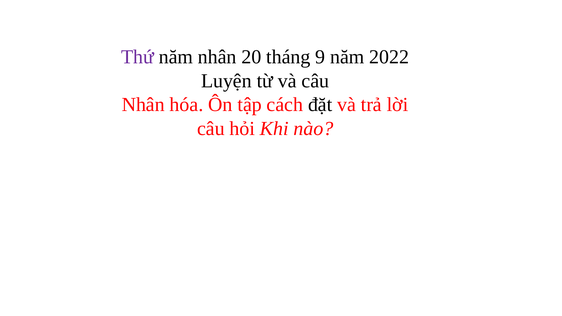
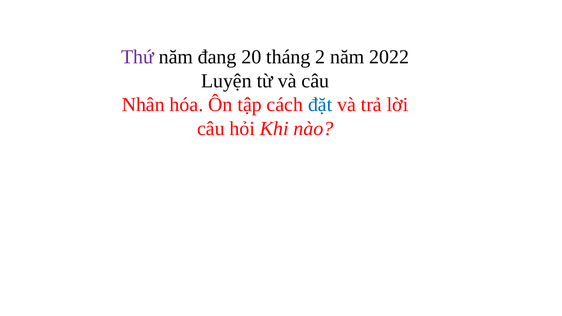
năm nhân: nhân -> đang (217, 57)
9: 9 -> 2 (320, 57)
đặt colour: black -> blue (320, 105)
